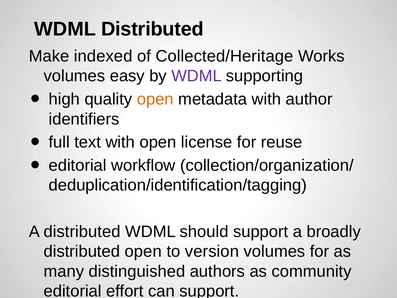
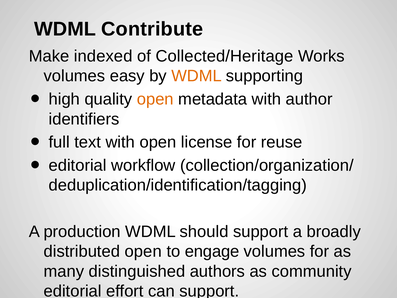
WDML Distributed: Distributed -> Contribute (152, 29)
WDML colour: purple -> orange (197, 76)
A distributed: distributed -> production (82, 231)
version: version -> engage (212, 251)
